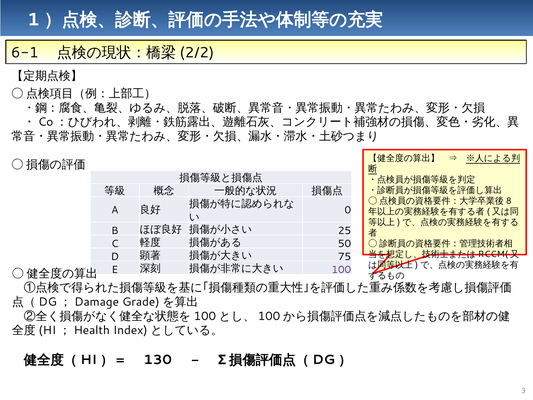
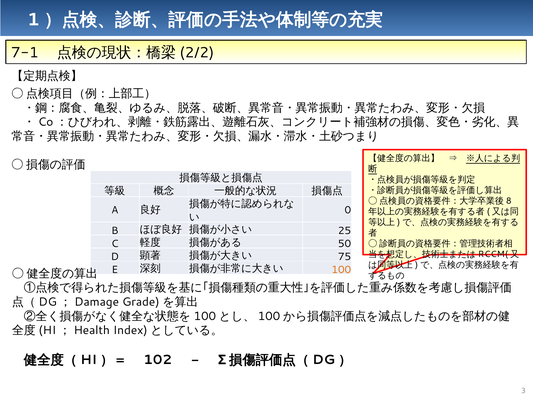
6-1: 6-1 -> 7-1 (25, 53)
100 colour: purple -> orange (341, 269)
130: 130 -> 102 (158, 360)
